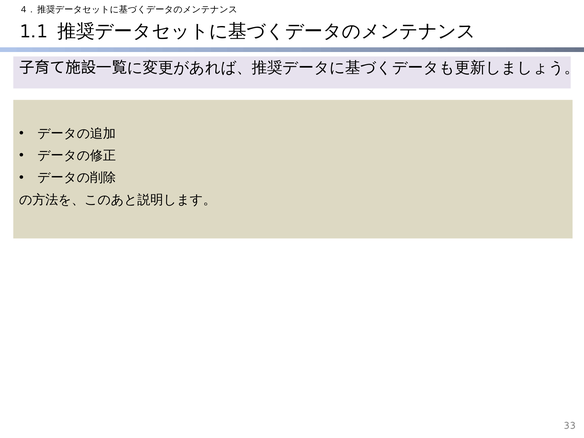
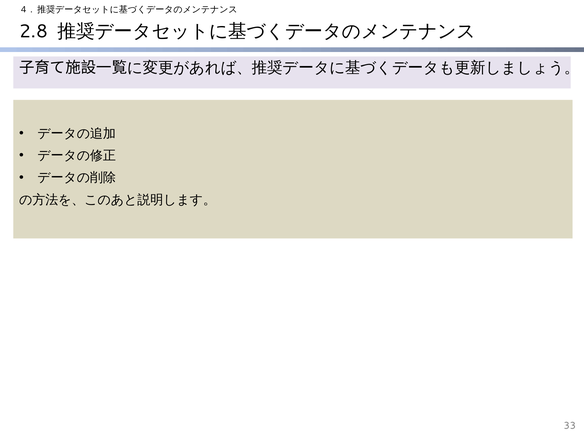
1.1: 1.1 -> 2.8 (34, 31)
